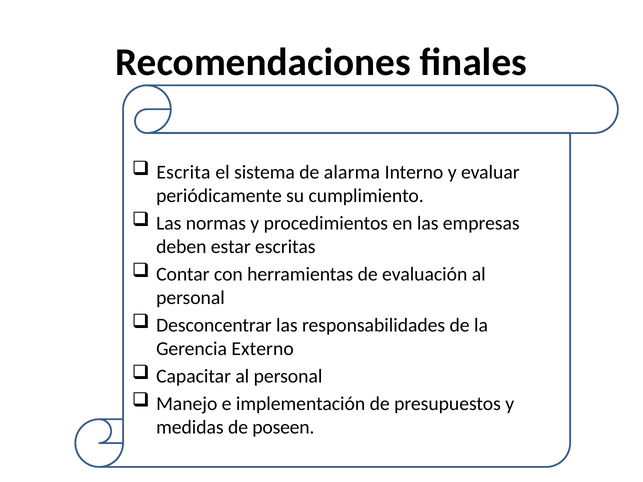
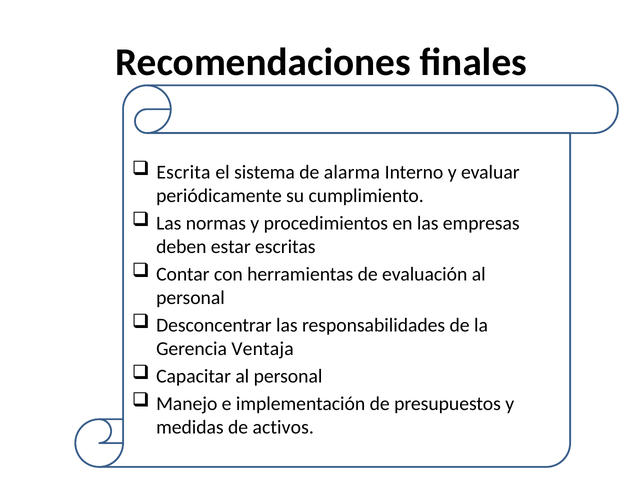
Externo: Externo -> Ventaja (263, 349)
poseen: poseen -> activos (283, 427)
